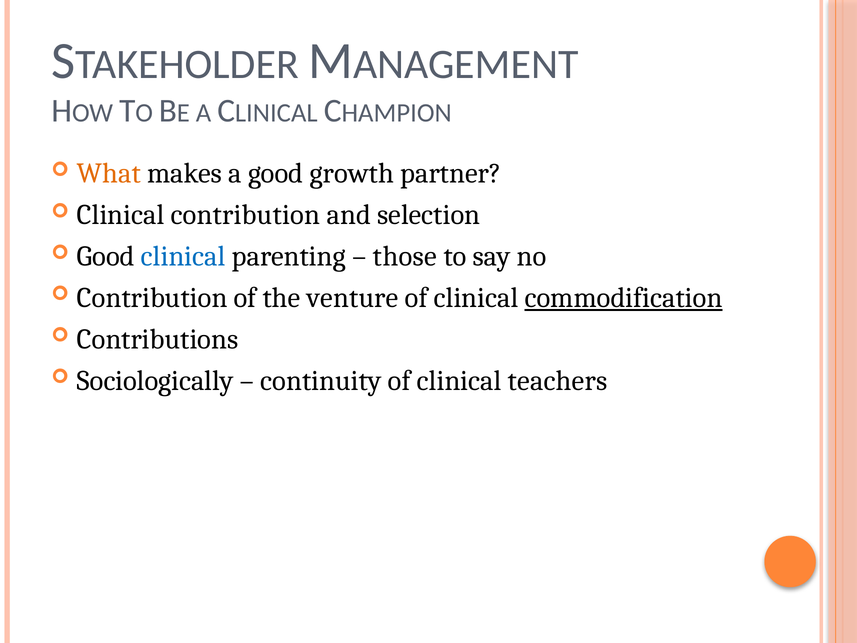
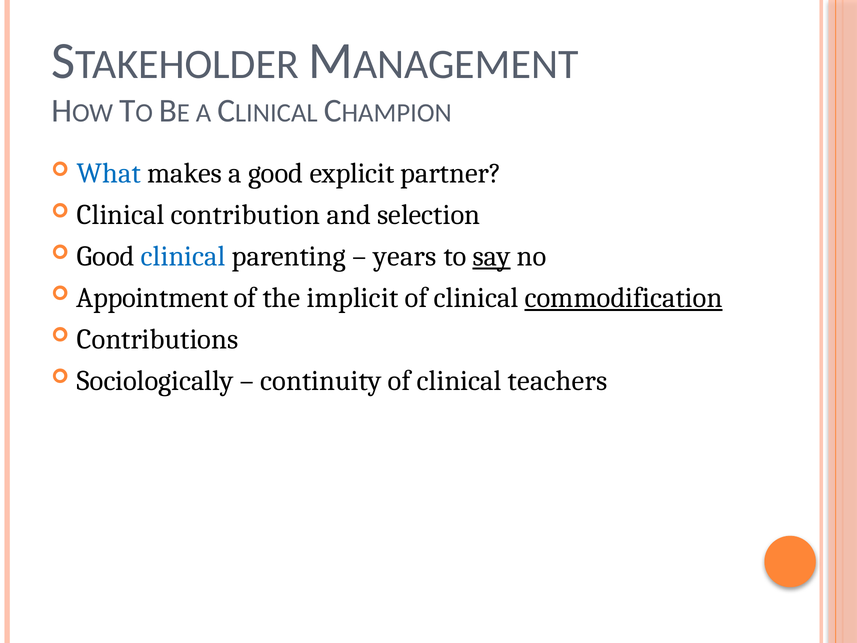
What colour: orange -> blue (109, 173)
growth: growth -> explicit (352, 173)
those: those -> years (405, 256)
say underline: none -> present (492, 256)
Contribution: Contribution -> Appointment (152, 298)
venture: venture -> implicit (353, 298)
